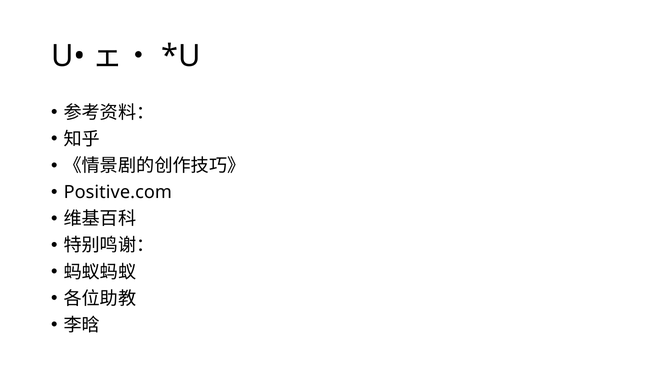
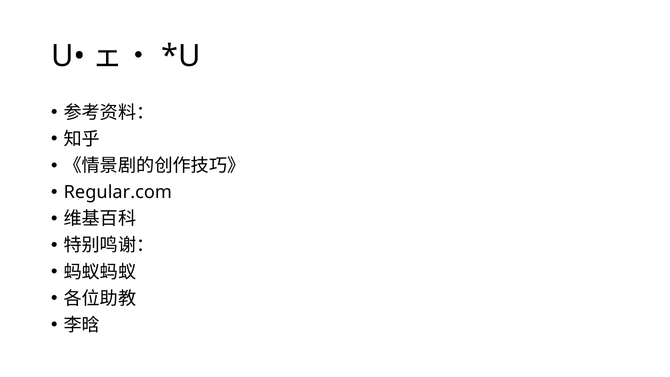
Positive.com: Positive.com -> Regular.com (118, 192)
